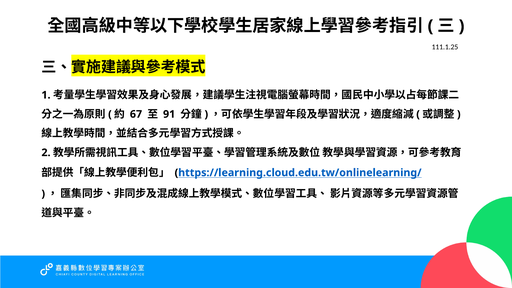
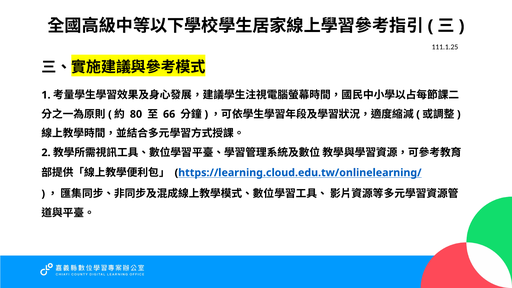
67: 67 -> 80 (136, 114)
91: 91 -> 66 (169, 114)
